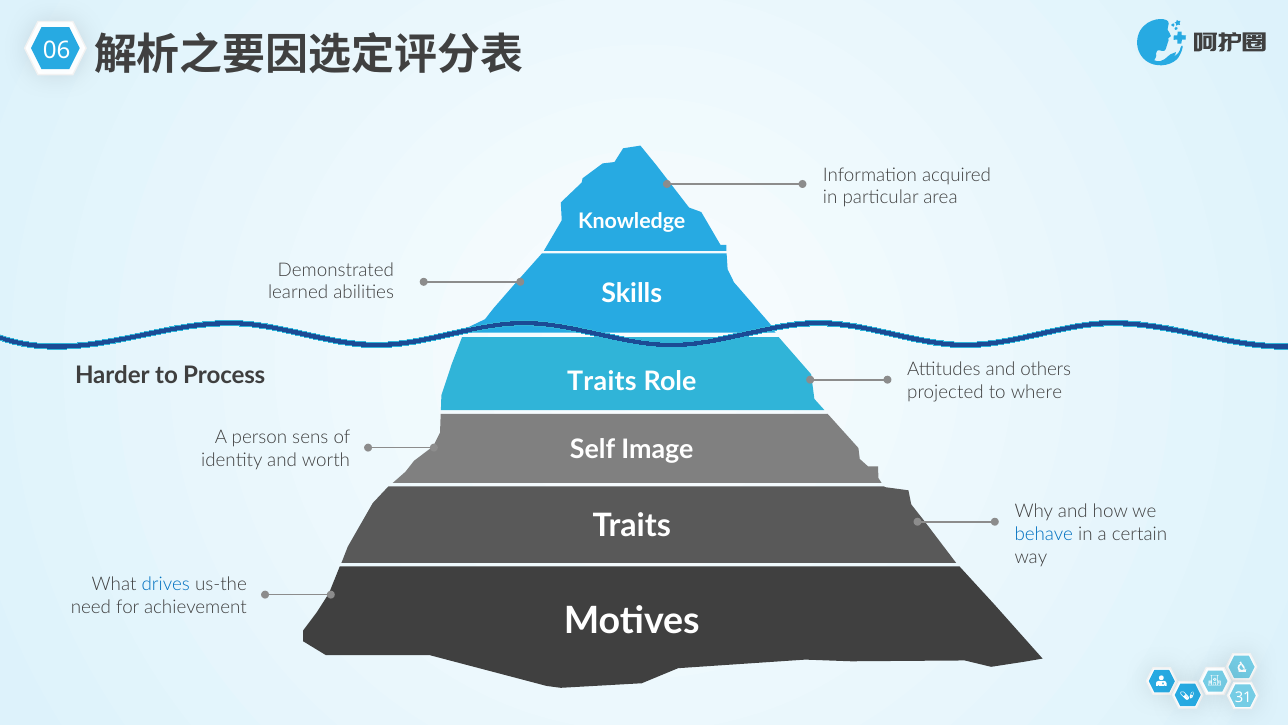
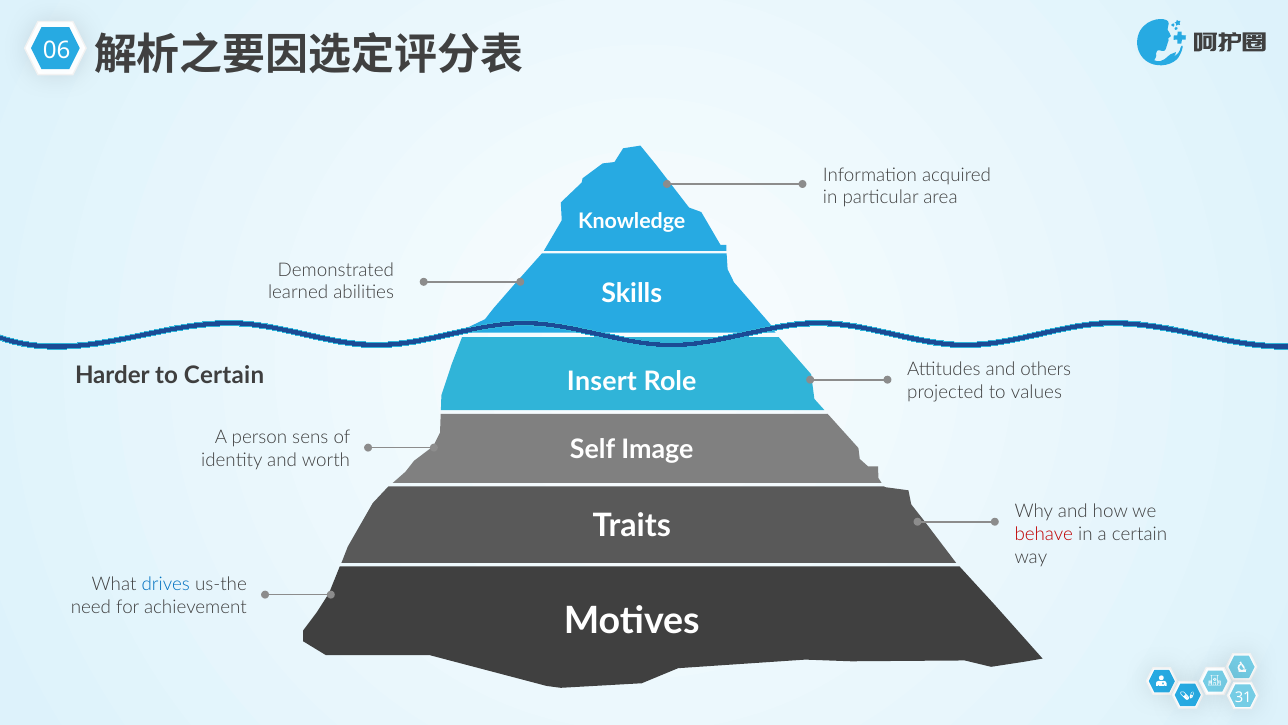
to Process: Process -> Certain (224, 375)
Traits: Traits -> Insert (602, 381)
where: where -> values (1036, 392)
behave colour: blue -> red (1044, 534)
